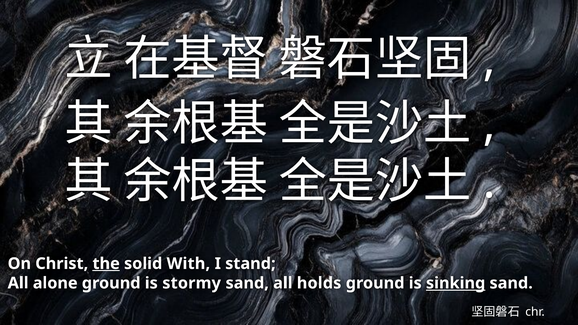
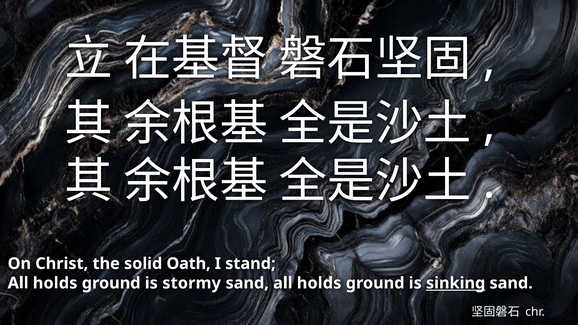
the underline: present -> none (106, 264)
With: With -> Oath (189, 264)
alone: alone -> holds (55, 283)
